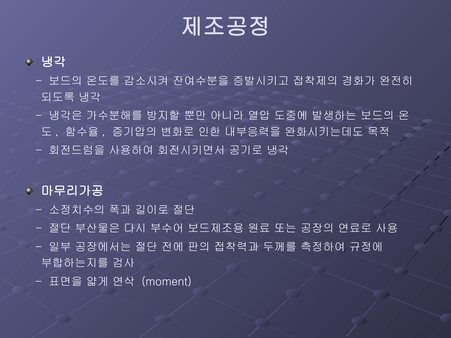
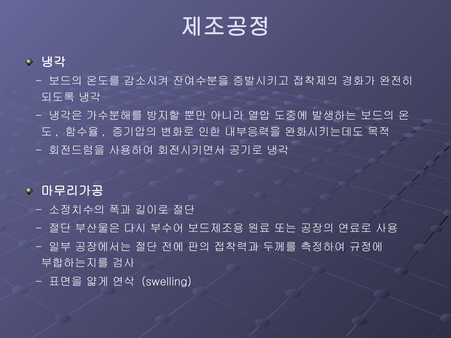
moment: moment -> swelling (167, 282)
